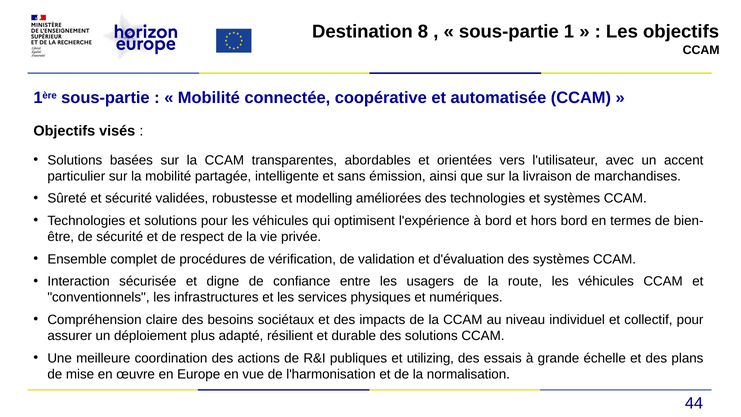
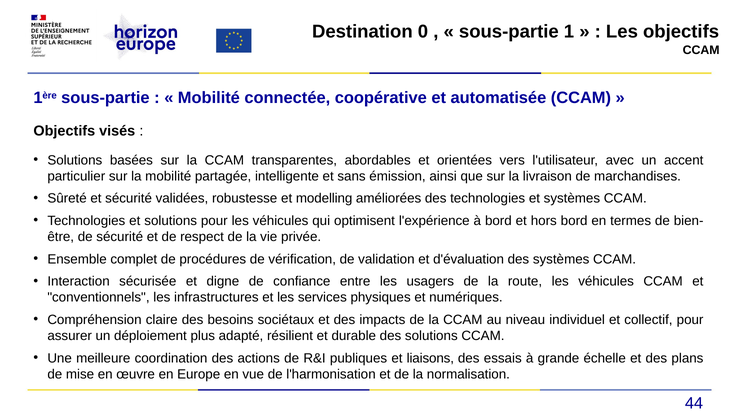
8: 8 -> 0 (423, 32)
utilizing: utilizing -> liaisons (430, 358)
